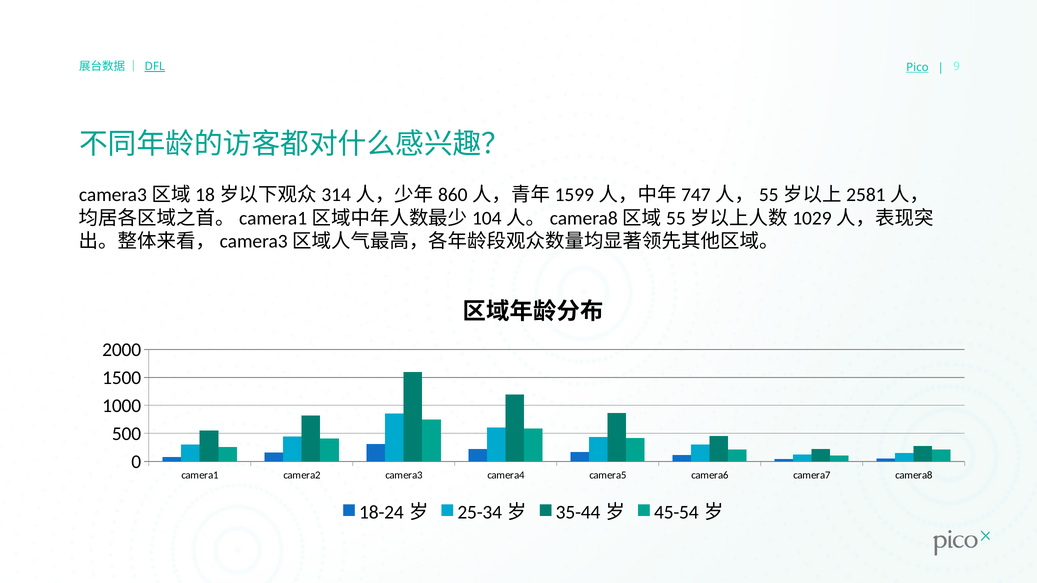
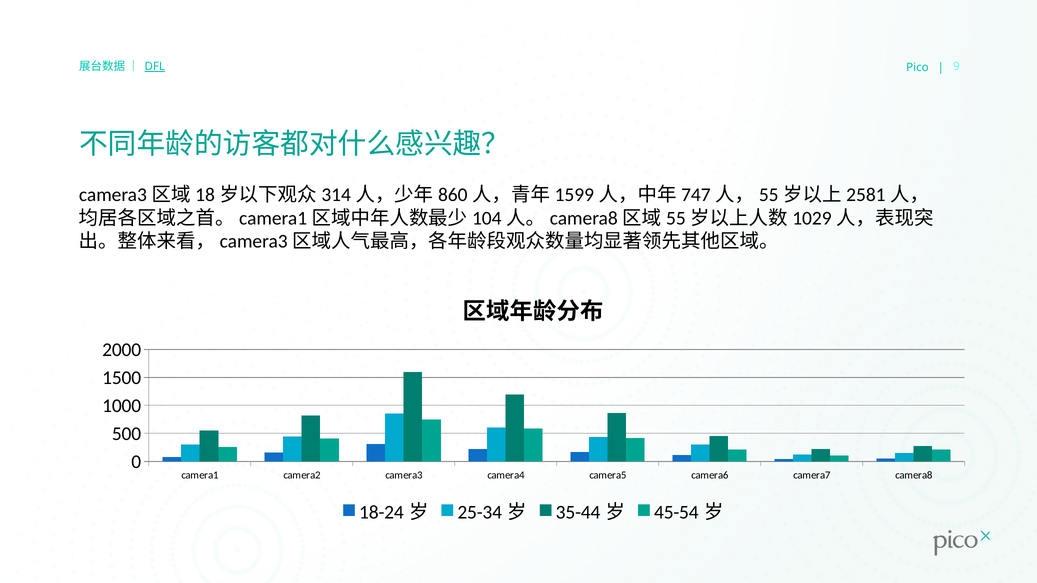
Pico underline: present -> none (917, 67)
